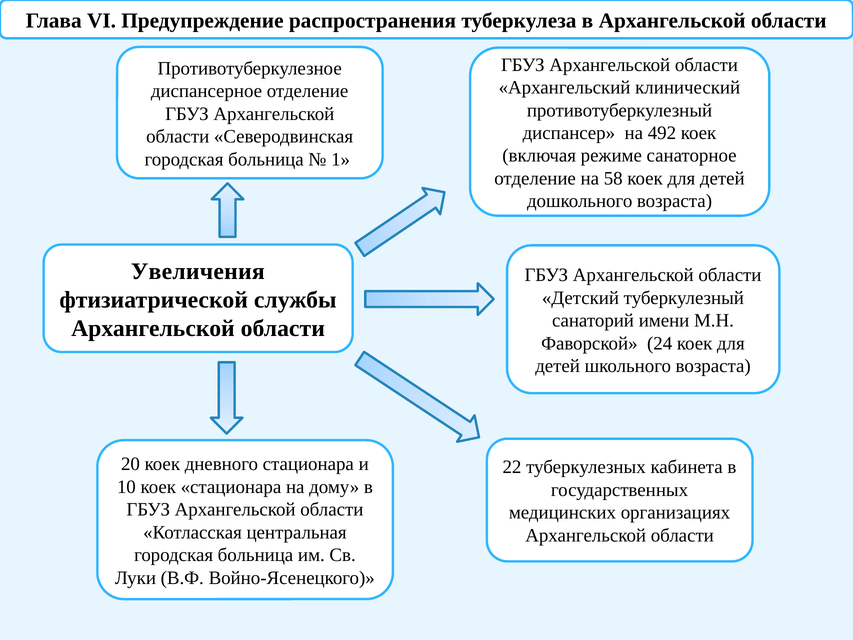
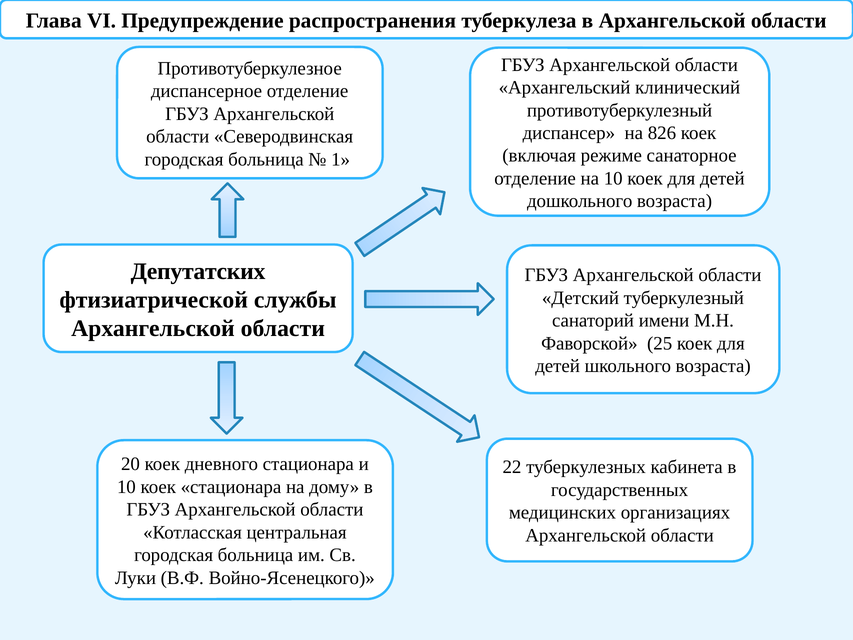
492: 492 -> 826 (662, 133)
на 58: 58 -> 10 (613, 178)
Увеличения: Увеличения -> Депутатских (198, 271)
24: 24 -> 25 (660, 343)
